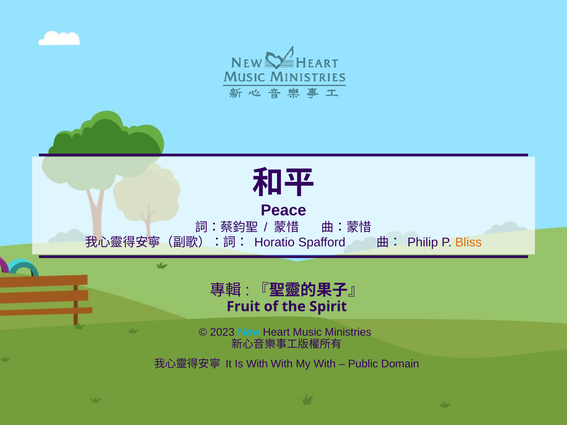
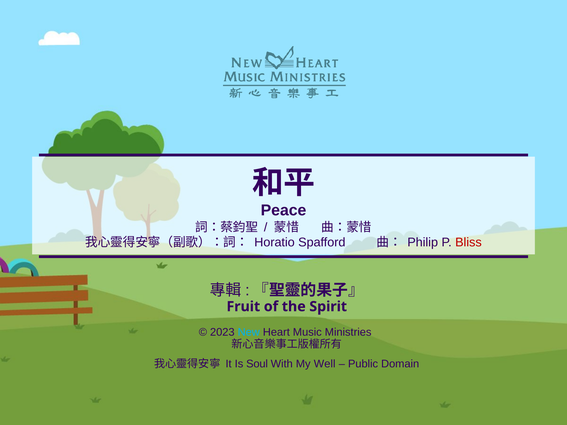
Bliss colour: orange -> red (468, 242)
Is With: With -> Soul (257, 364)
My With: With -> Well (325, 364)
